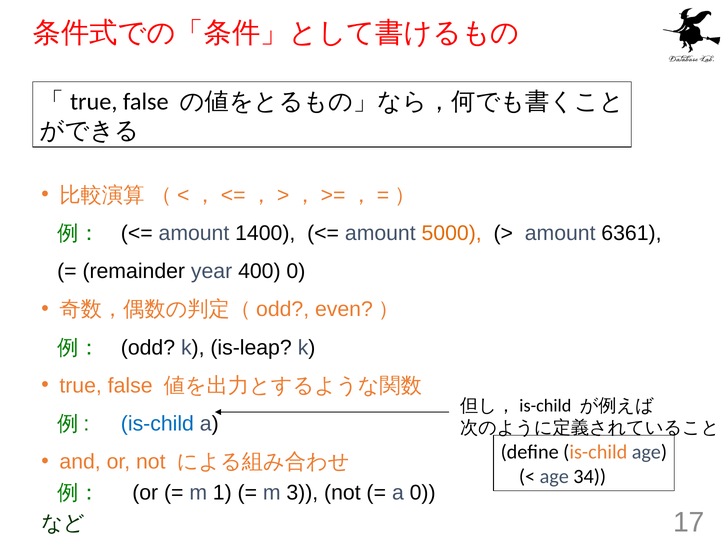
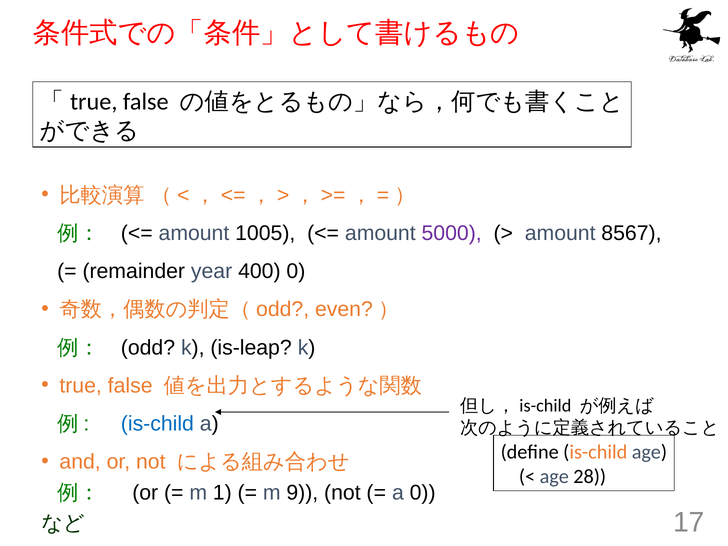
1400: 1400 -> 1005 (265, 233)
5000 colour: orange -> purple (452, 233)
6361: 6361 -> 8567 (631, 233)
34: 34 -> 28 (590, 477)
3: 3 -> 9 (302, 493)
